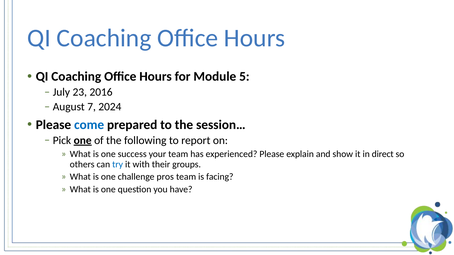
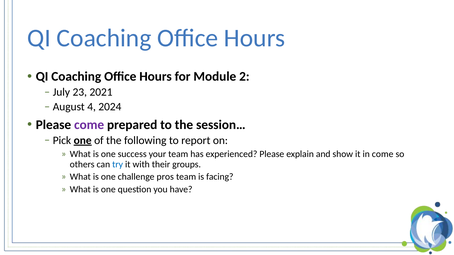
5: 5 -> 2 (244, 77)
2016: 2016 -> 2021 (101, 92)
7: 7 -> 4 (92, 107)
come colour: blue -> purple (89, 125)
in direct: direct -> come (383, 154)
